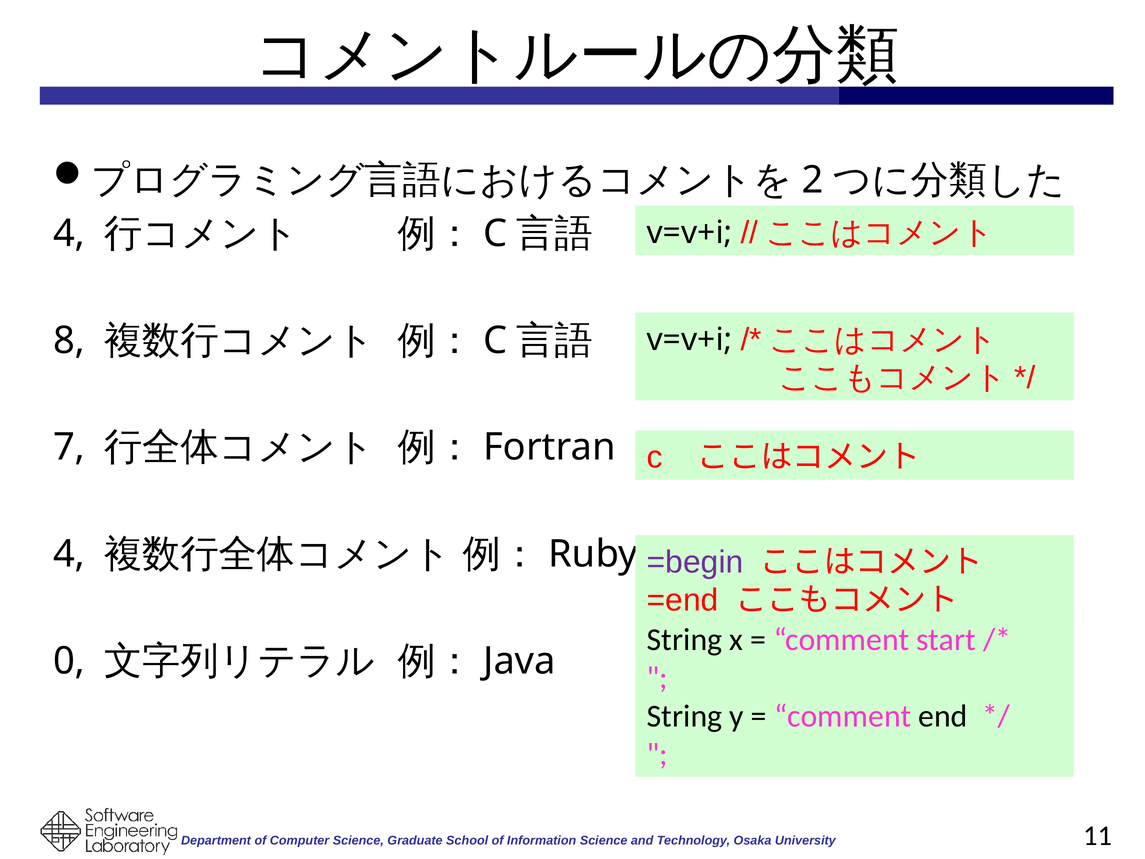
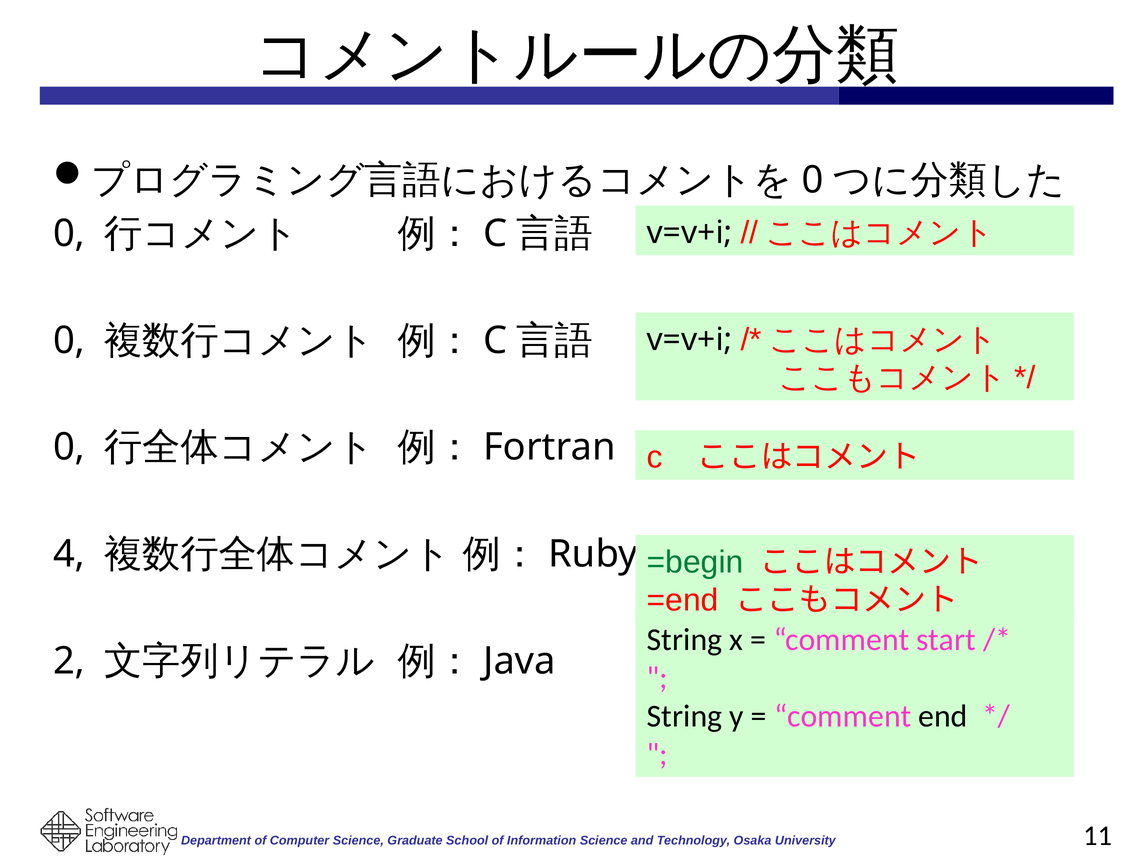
2: 2 -> 0 (813, 180)
4: 4 -> 0 (69, 234)
8: 8 -> 0 (69, 340)
7: 7 -> 0 (69, 447)
=begin colour: purple -> green (695, 562)
0: 0 -> 2 (69, 661)
